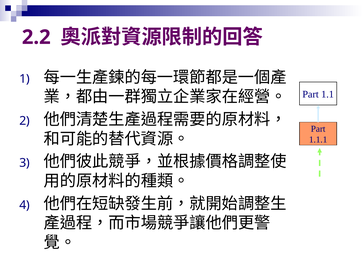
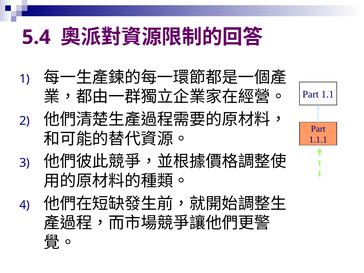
2.2: 2.2 -> 5.4 (36, 37)
